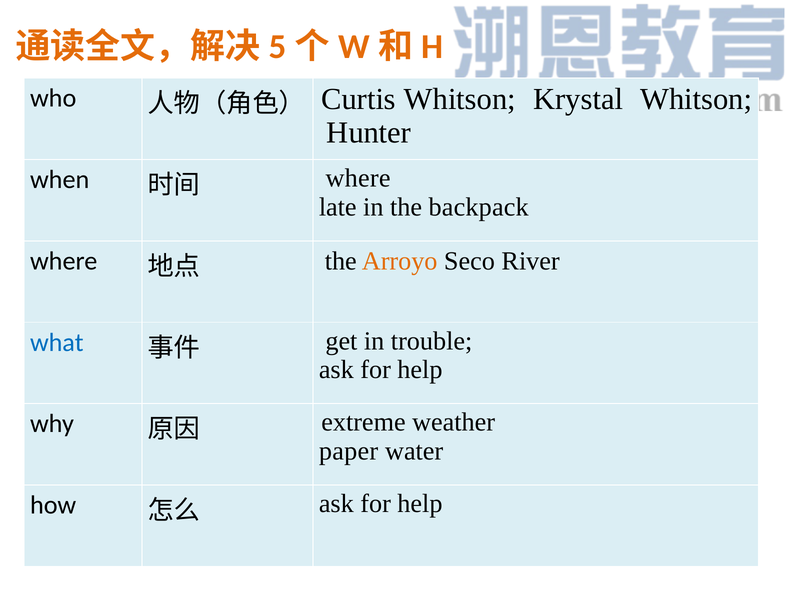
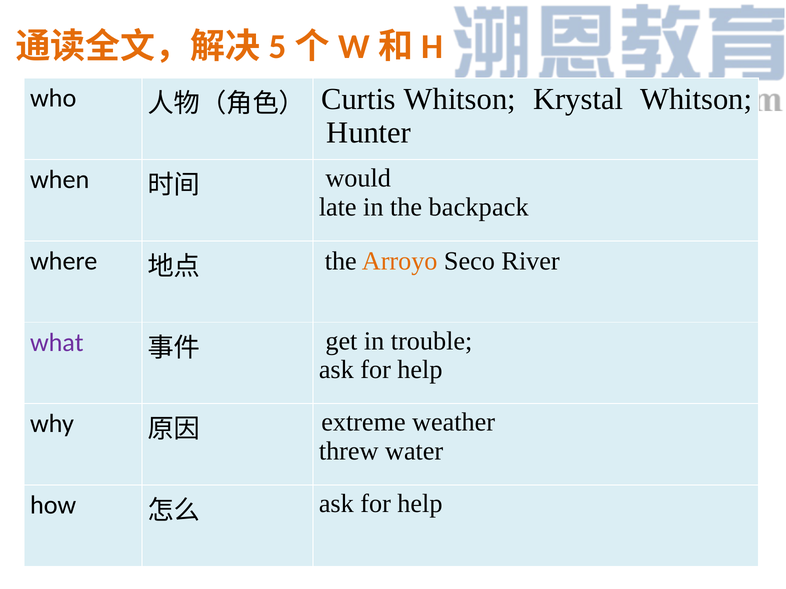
where: where -> would (358, 178)
what colour: blue -> purple (57, 343)
paper: paper -> threw (349, 452)
